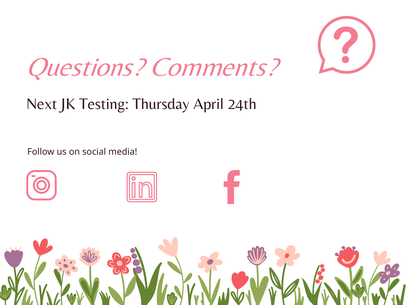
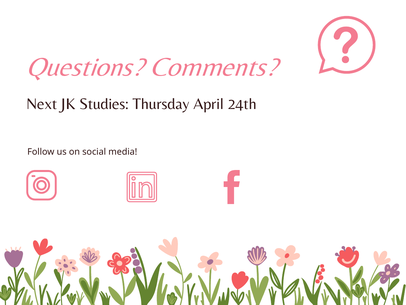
Testing: Testing -> Studies (104, 104)
